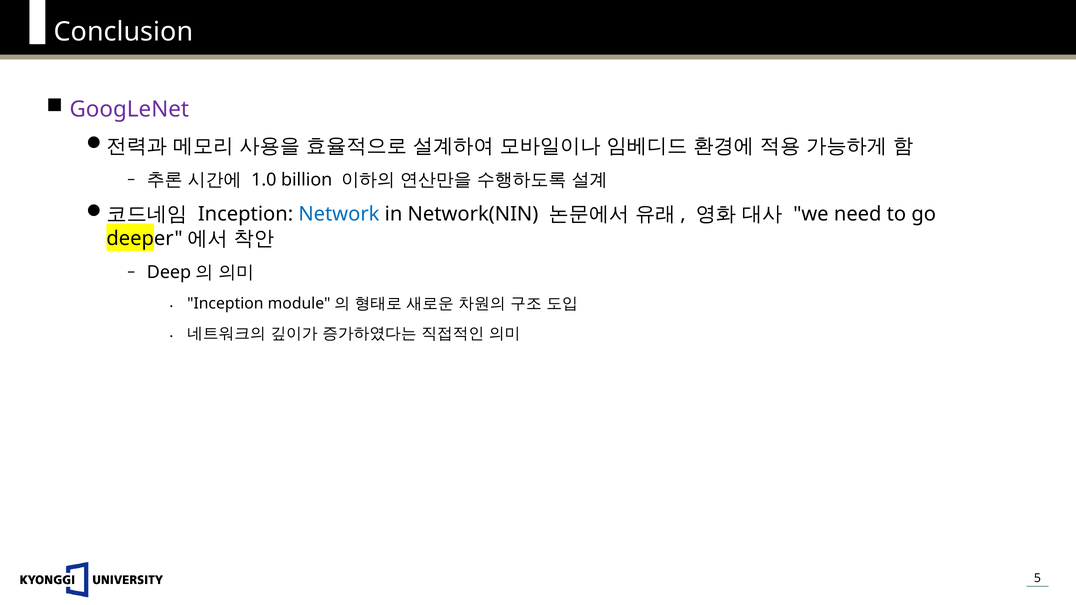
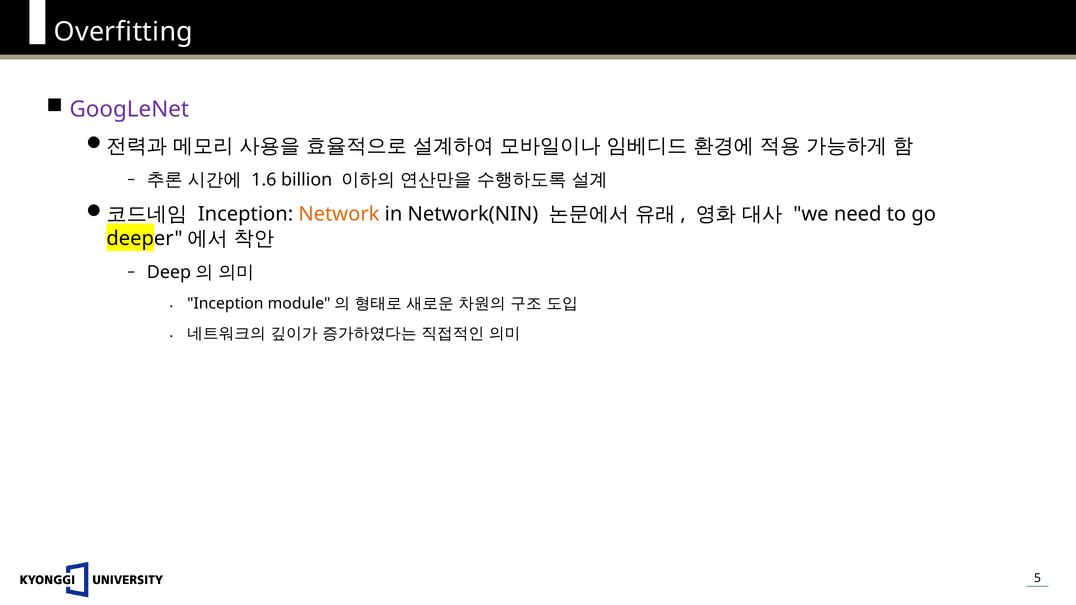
Conclusion: Conclusion -> Overfitting (123, 32)
1.0: 1.0 -> 1.6 (264, 180)
Network colour: blue -> orange (339, 214)
